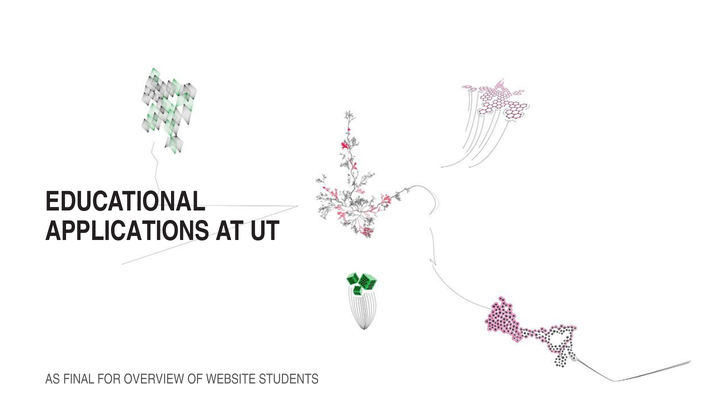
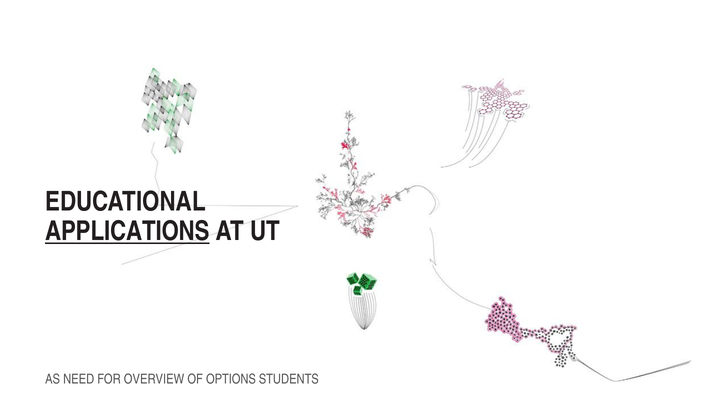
APPLICATIONS underline: none -> present (127, 232)
FINAL: FINAL -> NEED (79, 380)
WEBSITE: WEBSITE -> OPTIONS (231, 380)
